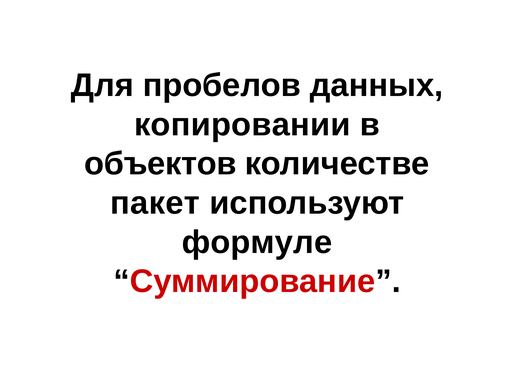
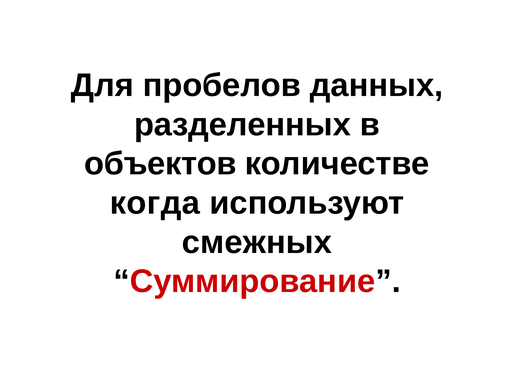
копировании: копировании -> разделенных (242, 125)
пакет: пакет -> когда (155, 203)
формуле: формуле -> смежных (257, 242)
